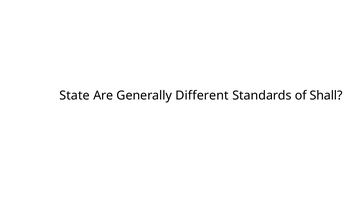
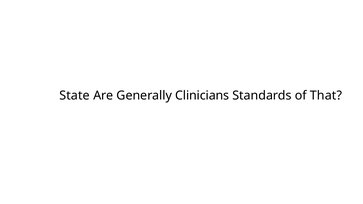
Different: Different -> Clinicians (202, 96)
Shall: Shall -> That (326, 96)
